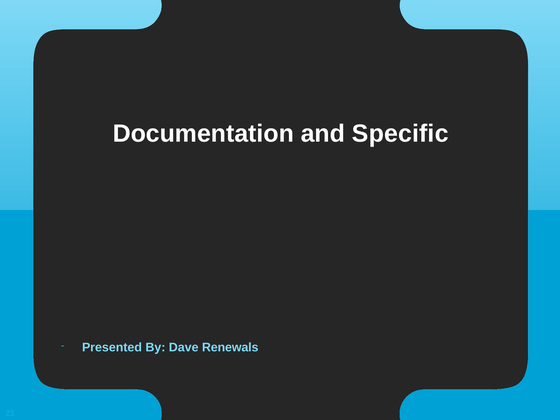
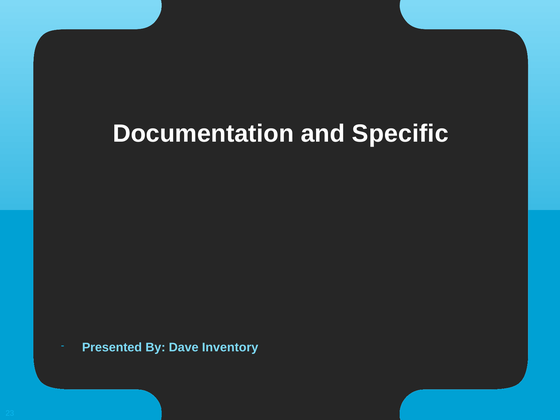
Renewals: Renewals -> Inventory (230, 347)
